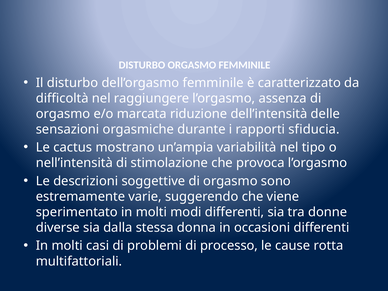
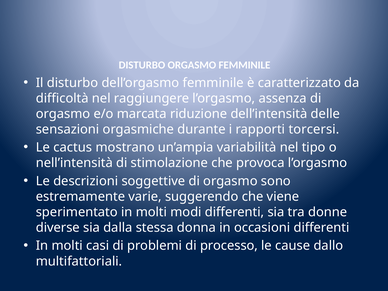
sfiducia: sfiducia -> torcersi (314, 129)
rotta: rotta -> dallo (328, 246)
